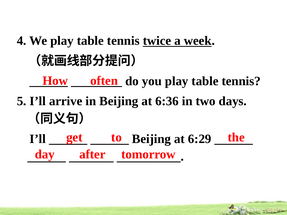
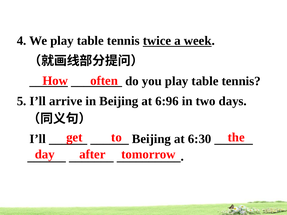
6:36: 6:36 -> 6:96 (167, 101)
6:29: 6:29 -> 6:30 (200, 139)
